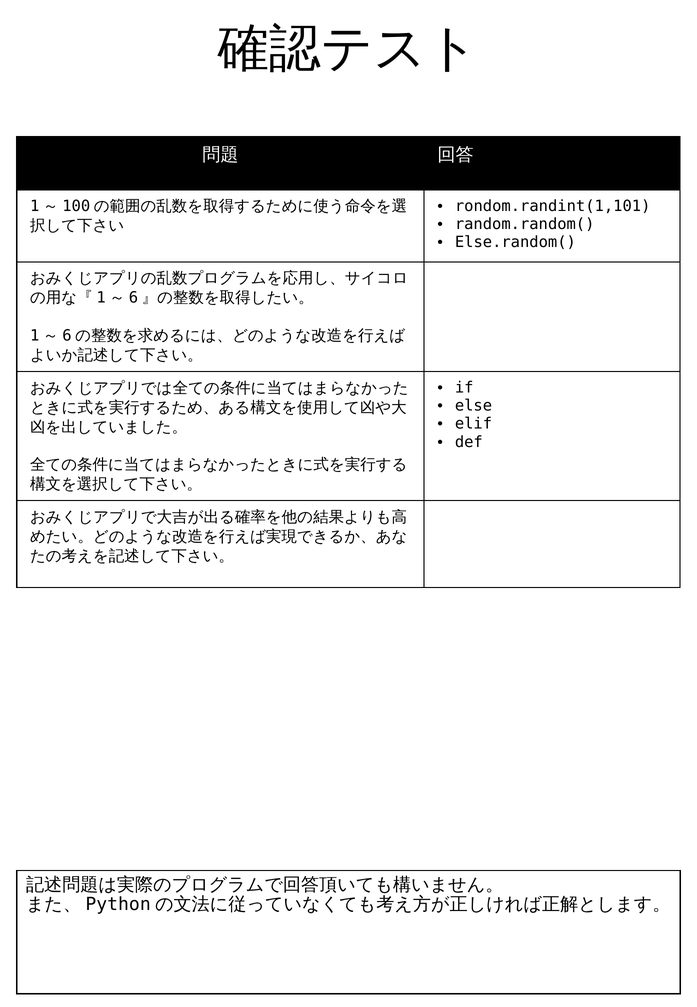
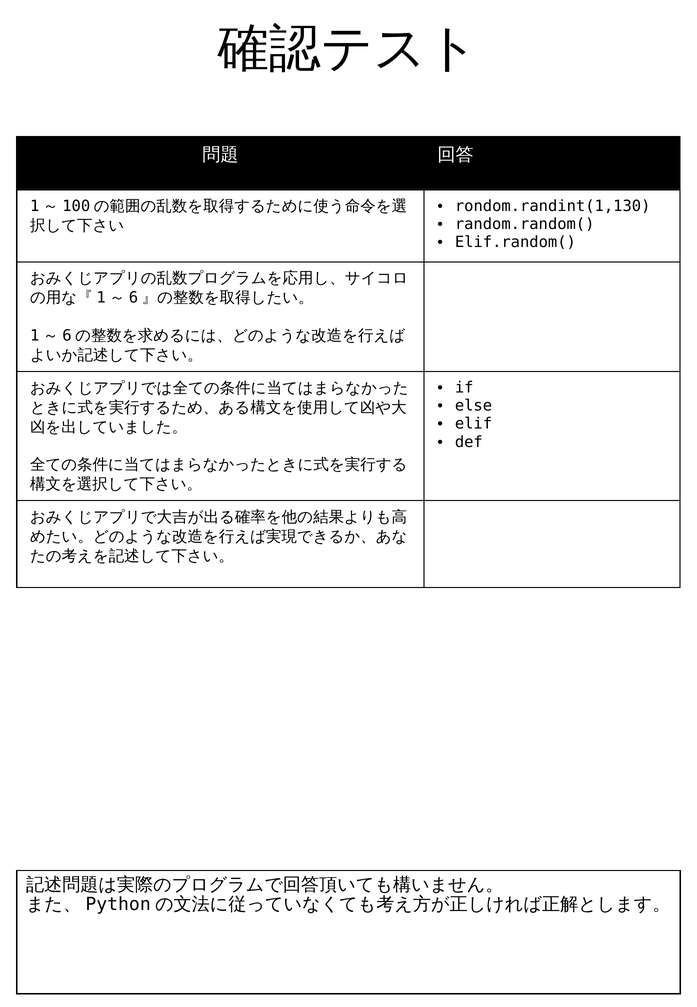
rondom.randint(1,101: rondom.randint(1,101 -> rondom.randint(1,130 (553, 206)
Else.random(: Else.random( -> Elif.random( (515, 242)
